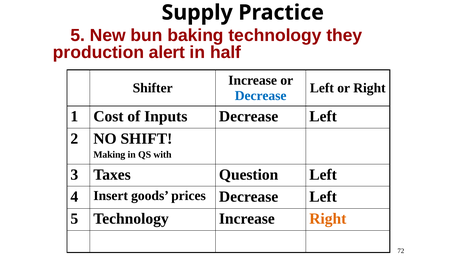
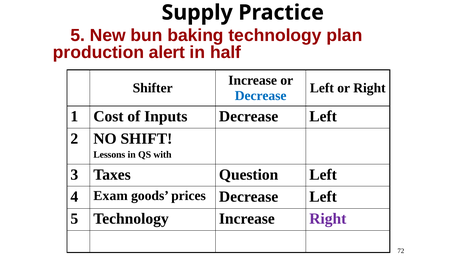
they: they -> plan (344, 36)
Making: Making -> Lessons (109, 155)
Insert: Insert -> Exam (111, 196)
Right colour: orange -> purple (328, 219)
